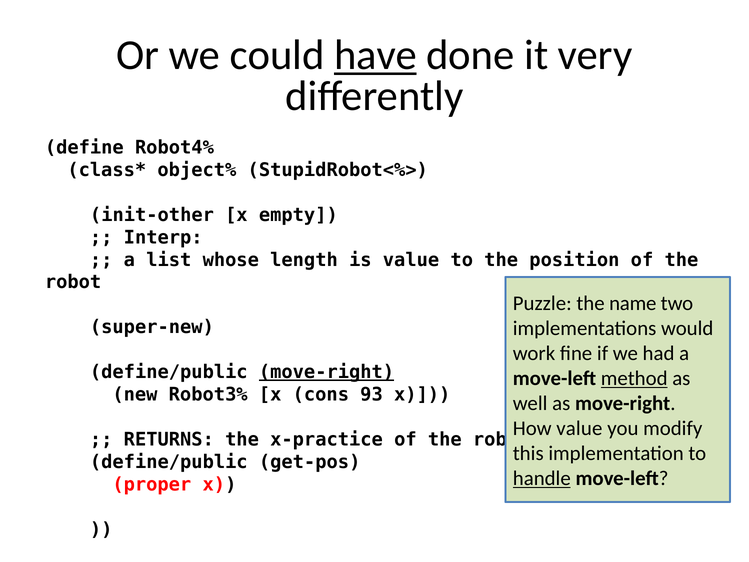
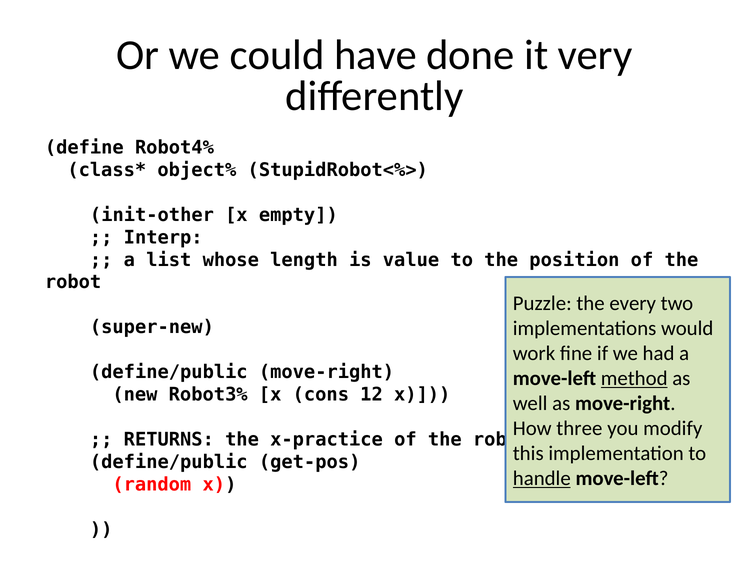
have underline: present -> none (375, 55)
name: name -> every (633, 303)
move-right underline: present -> none (327, 372)
93: 93 -> 12 (372, 395)
How value: value -> three (579, 428)
proper: proper -> random (152, 484)
